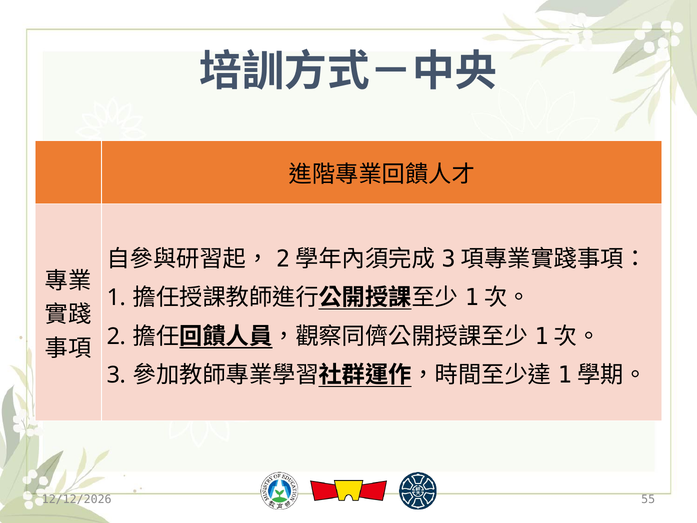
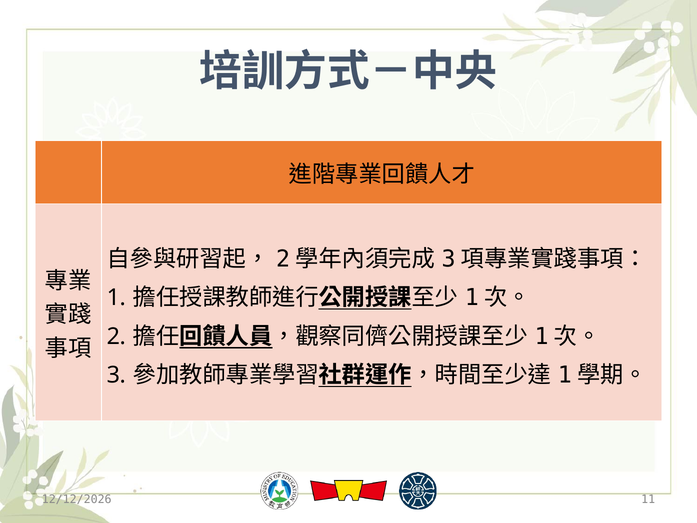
55: 55 -> 11 (648, 499)
